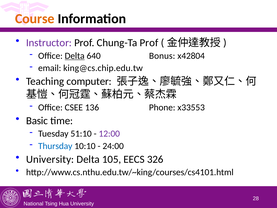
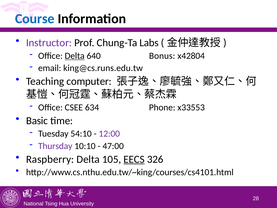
Course colour: orange -> blue (35, 19)
Chung-Ta Prof: Prof -> Labs (149, 43)
king@cs.chip.edu.tw: king@cs.chip.edu.tw -> king@cs.runs.edu.tw (103, 68)
136: 136 -> 634 (92, 107)
51:10: 51:10 -> 54:10 (81, 134)
Thursday colour: blue -> purple (55, 146)
24:00: 24:00 -> 47:00 (113, 146)
University: University -> Raspberry (50, 159)
EECS underline: none -> present (134, 159)
